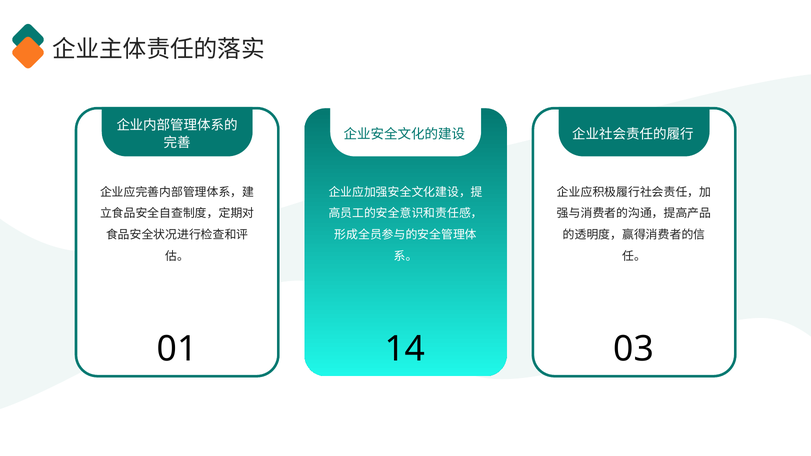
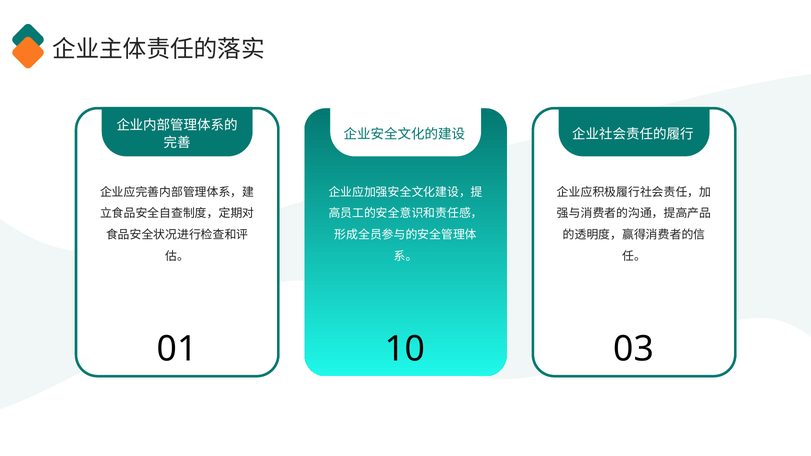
14: 14 -> 10 (405, 349)
